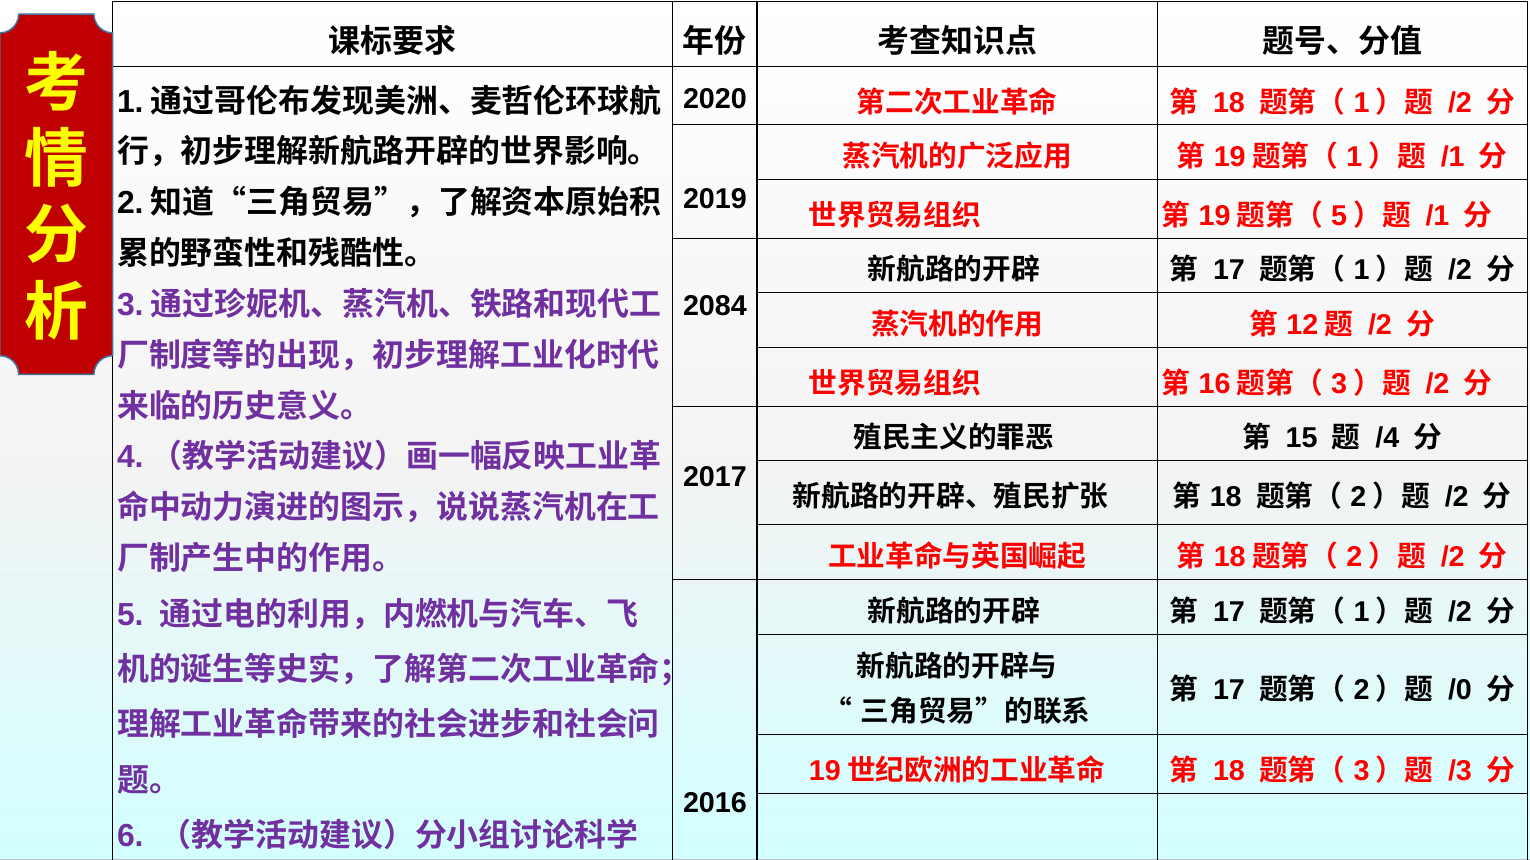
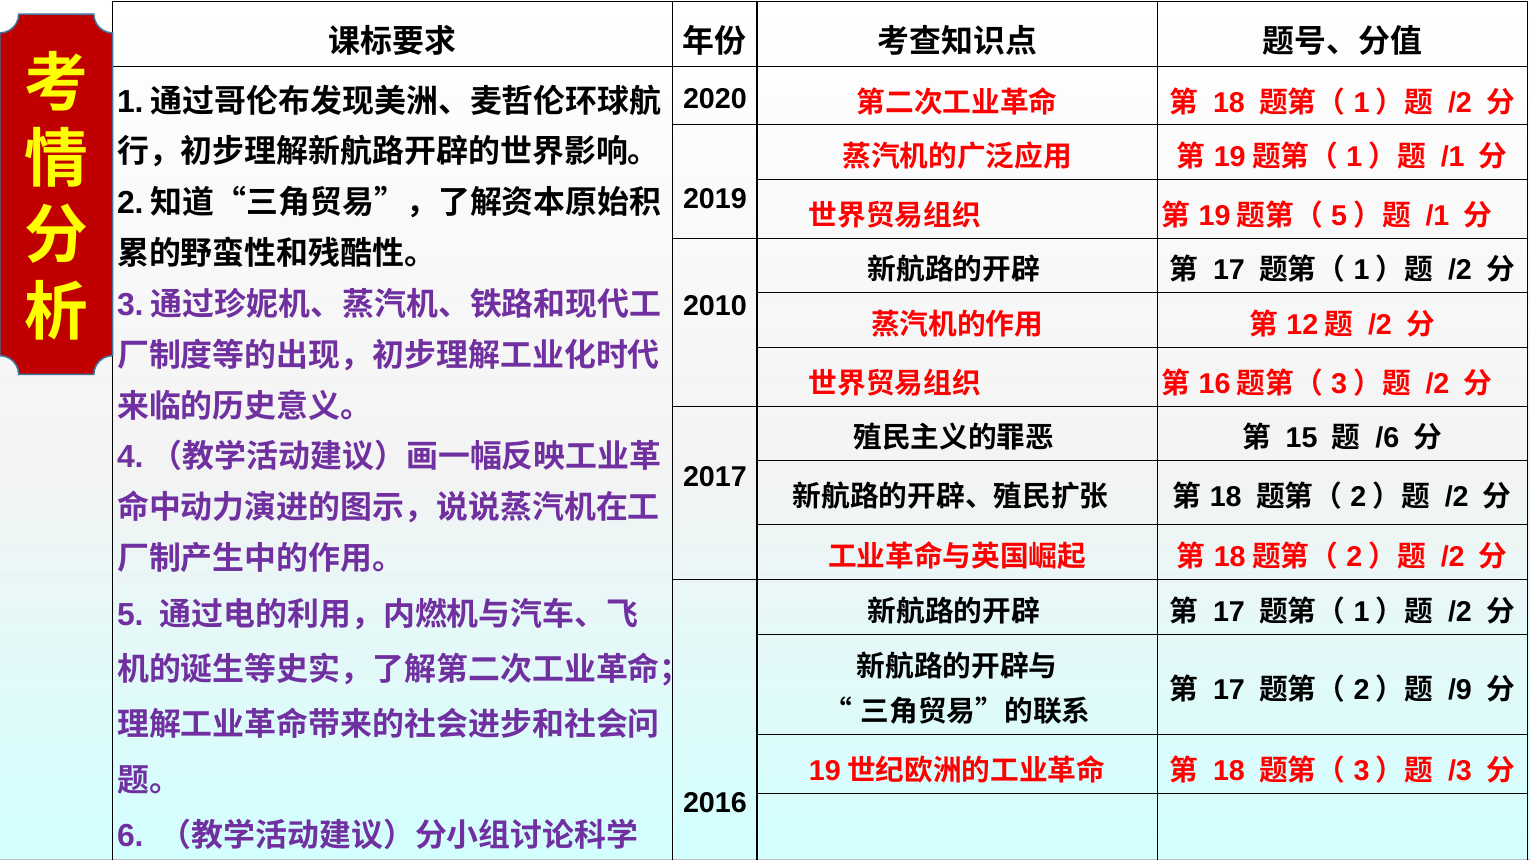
2084: 2084 -> 2010 (715, 307)
/4: /4 -> /6 (1387, 439)
/0: /0 -> /9 (1460, 690)
